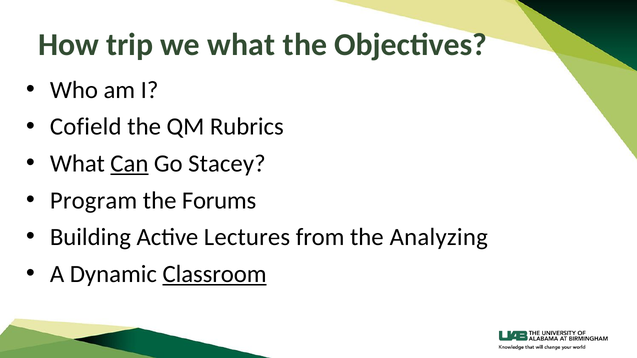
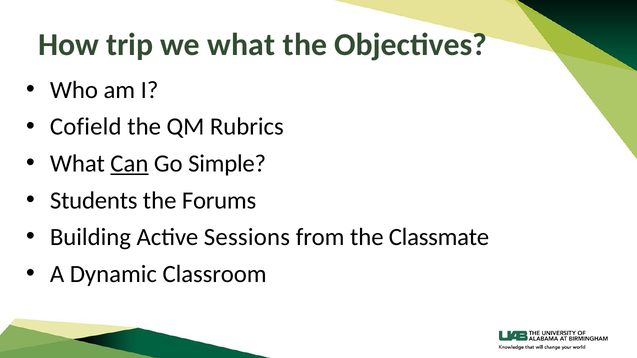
Stacey: Stacey -> Simple (227, 164)
Program: Program -> Students (94, 201)
Lectures: Lectures -> Sessions (247, 237)
Analyzing: Analyzing -> Classmate (439, 237)
Classroom underline: present -> none (215, 274)
